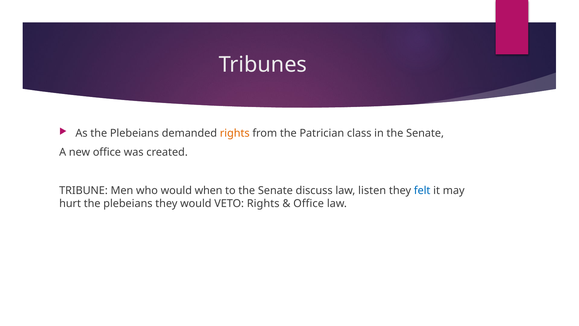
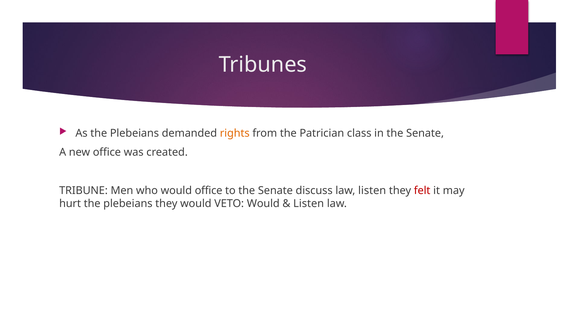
would when: when -> office (209, 190)
felt colour: blue -> red (422, 190)
VETO Rights: Rights -> Would (263, 203)
Office: Office -> Listen (309, 203)
